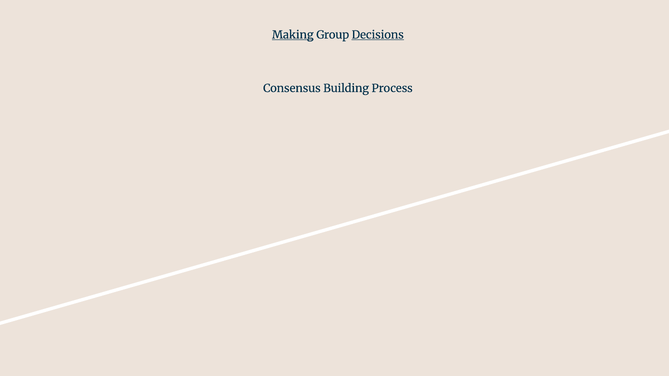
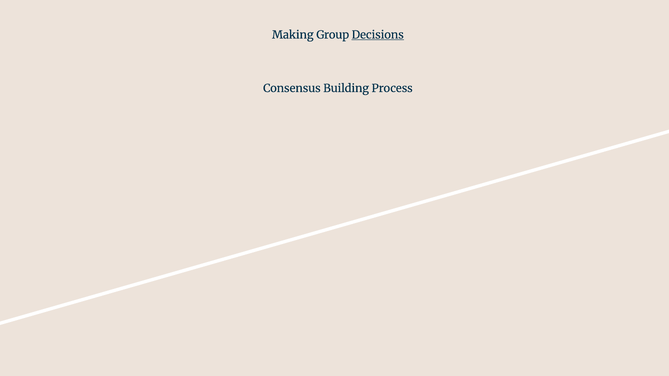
Making underline: present -> none (293, 35)
